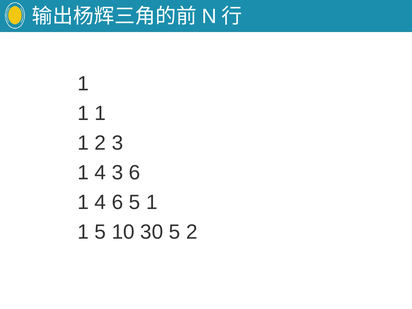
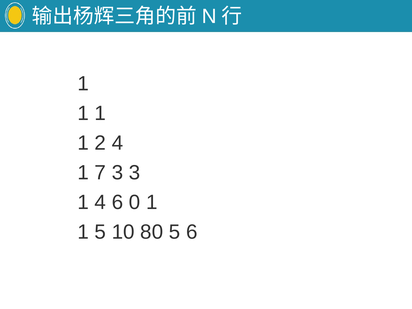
2 3: 3 -> 4 (117, 143)
4: 4 -> 7 (100, 173)
3 6: 6 -> 3 (135, 173)
6 5: 5 -> 0 (135, 202)
30: 30 -> 80 (152, 232)
5 2: 2 -> 6 (192, 232)
